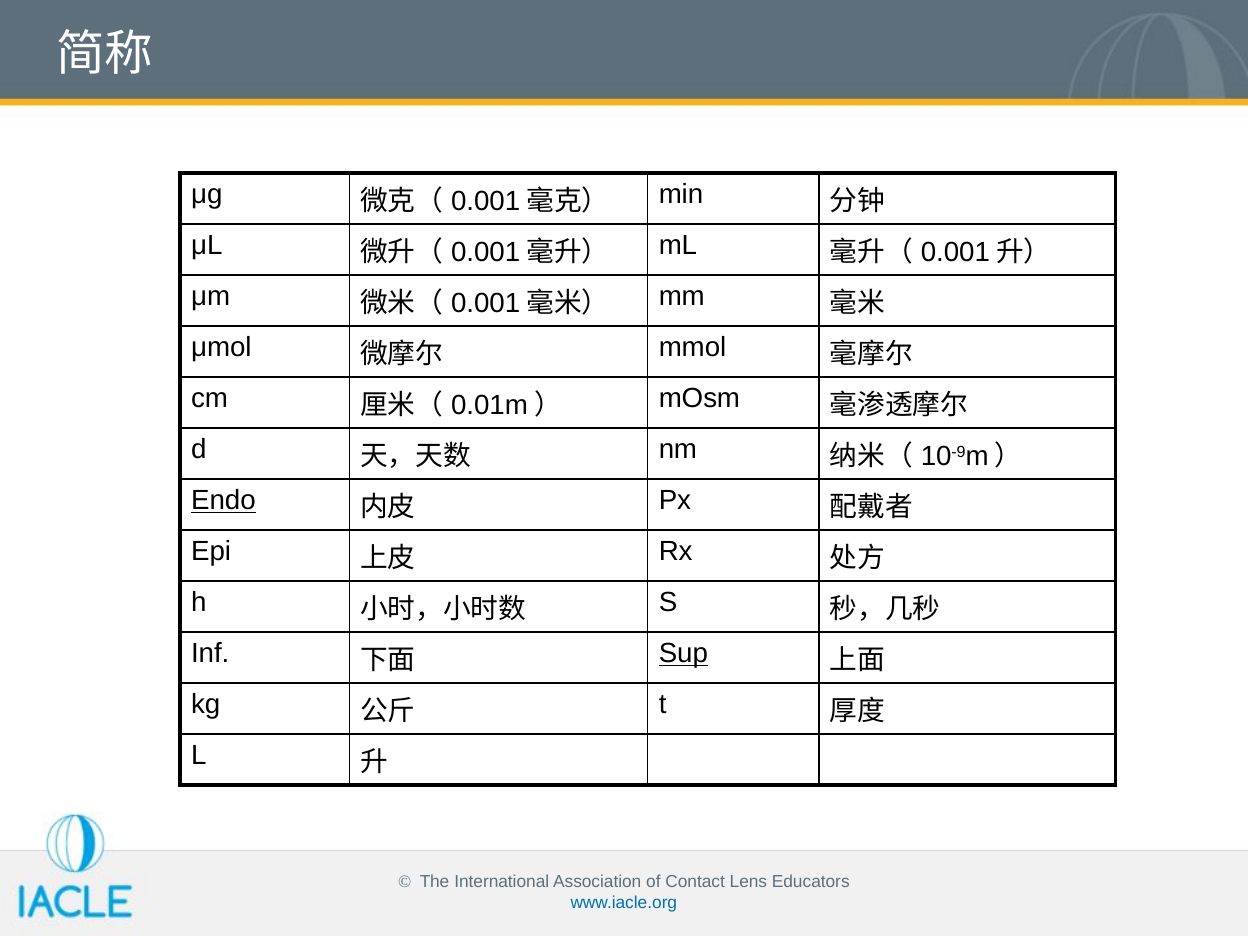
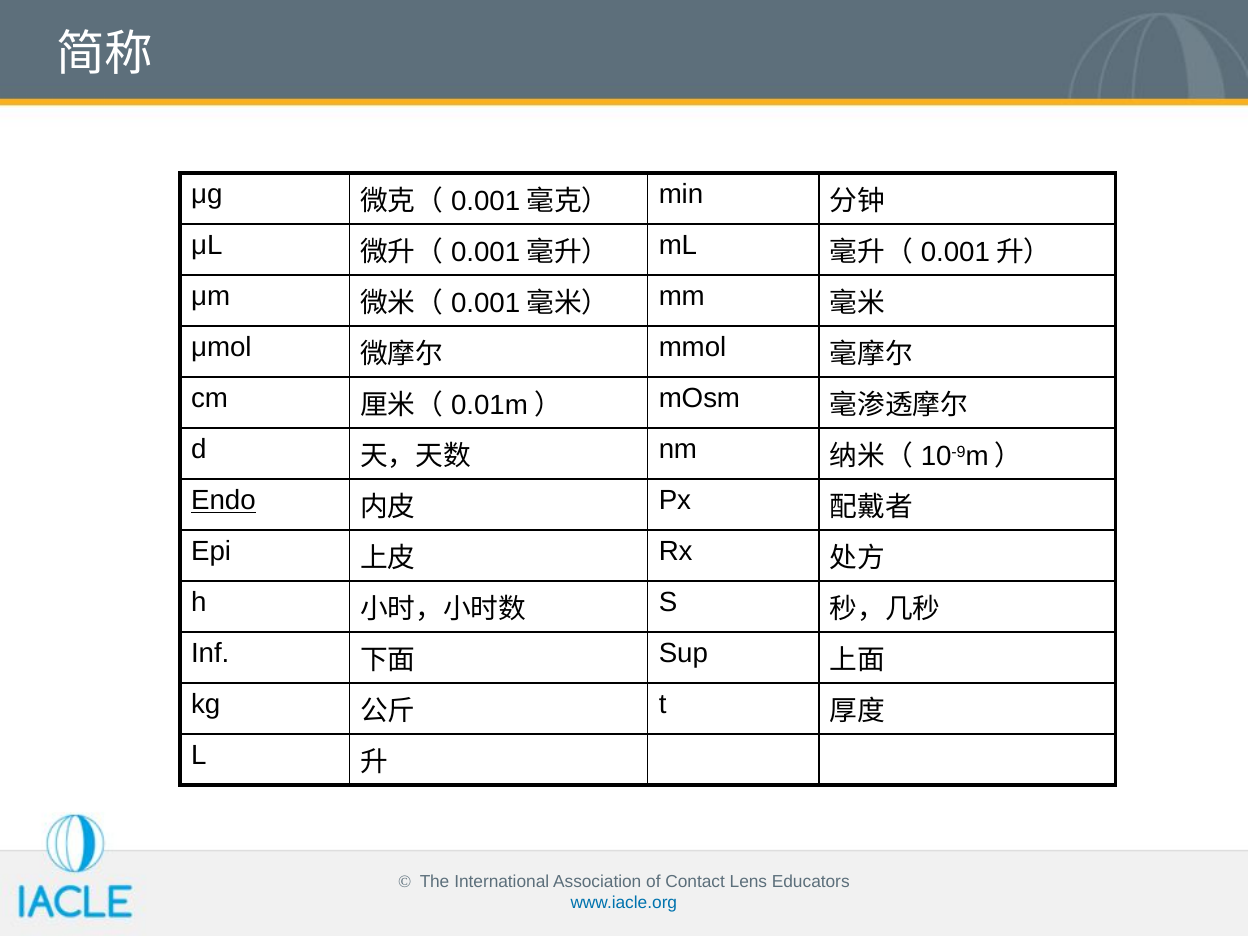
Sup underline: present -> none (683, 653)
